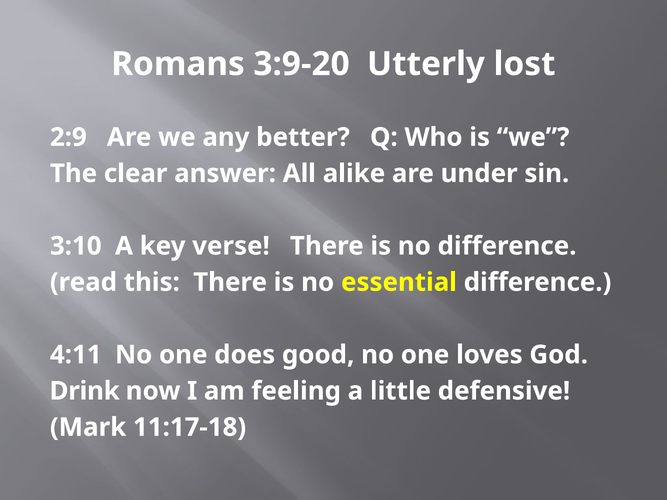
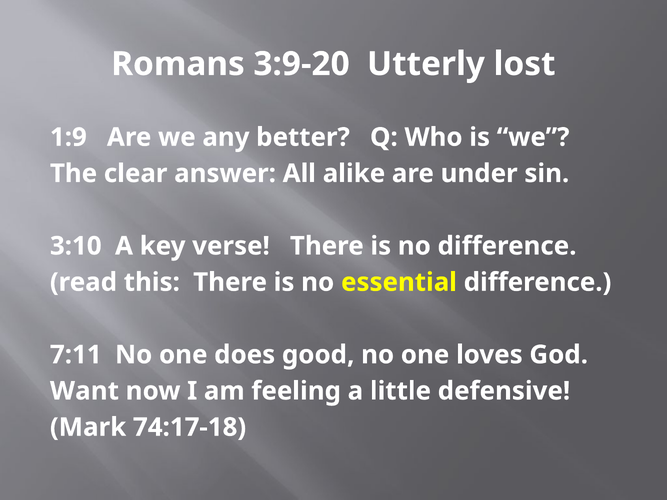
2:9: 2:9 -> 1:9 (68, 137)
4:11: 4:11 -> 7:11 (76, 355)
Drink: Drink -> Want (84, 391)
11:17-18: 11:17-18 -> 74:17-18 (190, 427)
